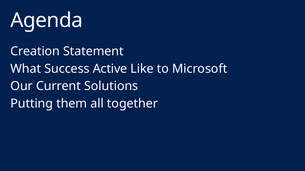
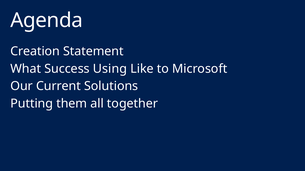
Active: Active -> Using (110, 69)
